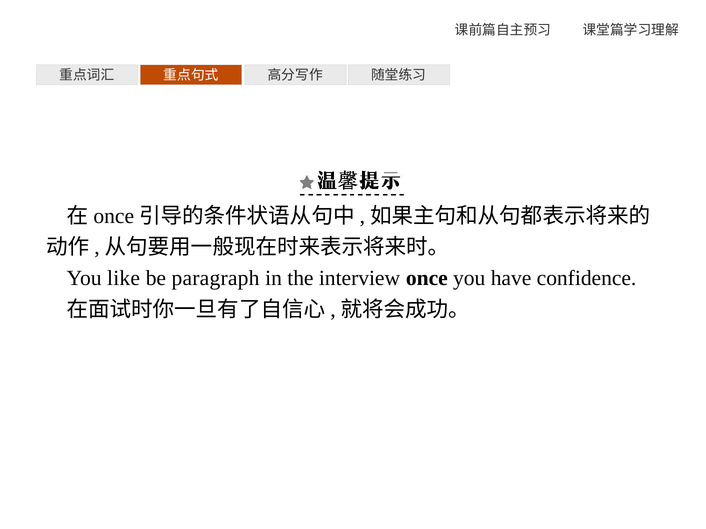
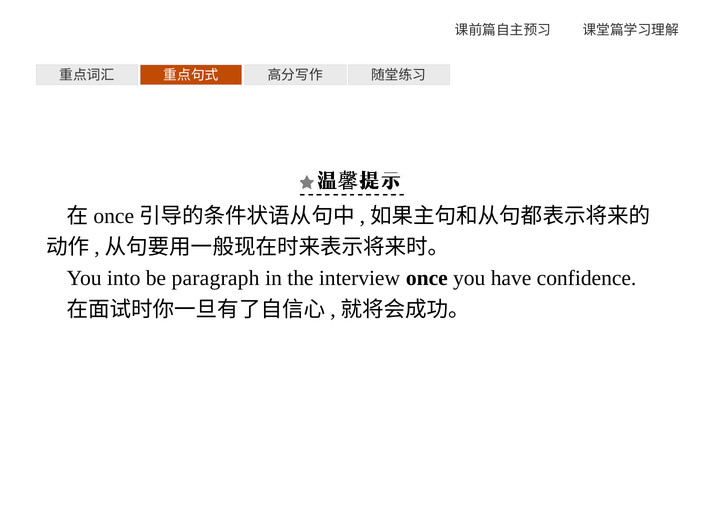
like: like -> into (124, 279)
